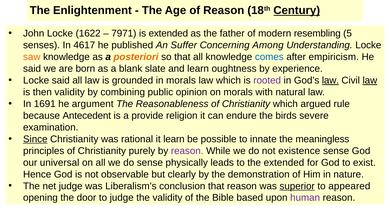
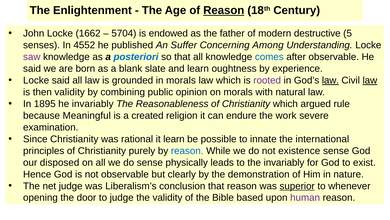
Reason underline: none -> present (224, 10)
Century underline: present -> none (297, 10)
1622: 1622 -> 1662 (88, 33)
7971: 7971 -> 5704 (124, 33)
is extended: extended -> endowed (168, 33)
resembling: resembling -> destructive (317, 33)
4617: 4617 -> 4552 (84, 45)
saw colour: orange -> purple (32, 57)
posteriori colour: orange -> blue (136, 57)
after empiricism: empiricism -> observable (334, 57)
1691: 1691 -> 1895 (45, 104)
he argument: argument -> invariably (93, 104)
Antecedent: Antecedent -> Meaningful (87, 115)
provide: provide -> created (147, 115)
birds: birds -> work (286, 115)
Since underline: present -> none (35, 139)
meaningless: meaningless -> international (322, 139)
reason colour: purple -> blue (187, 150)
universal: universal -> disposed (60, 162)
the extended: extended -> invariably (284, 162)
appeared: appeared -> whenever (349, 185)
